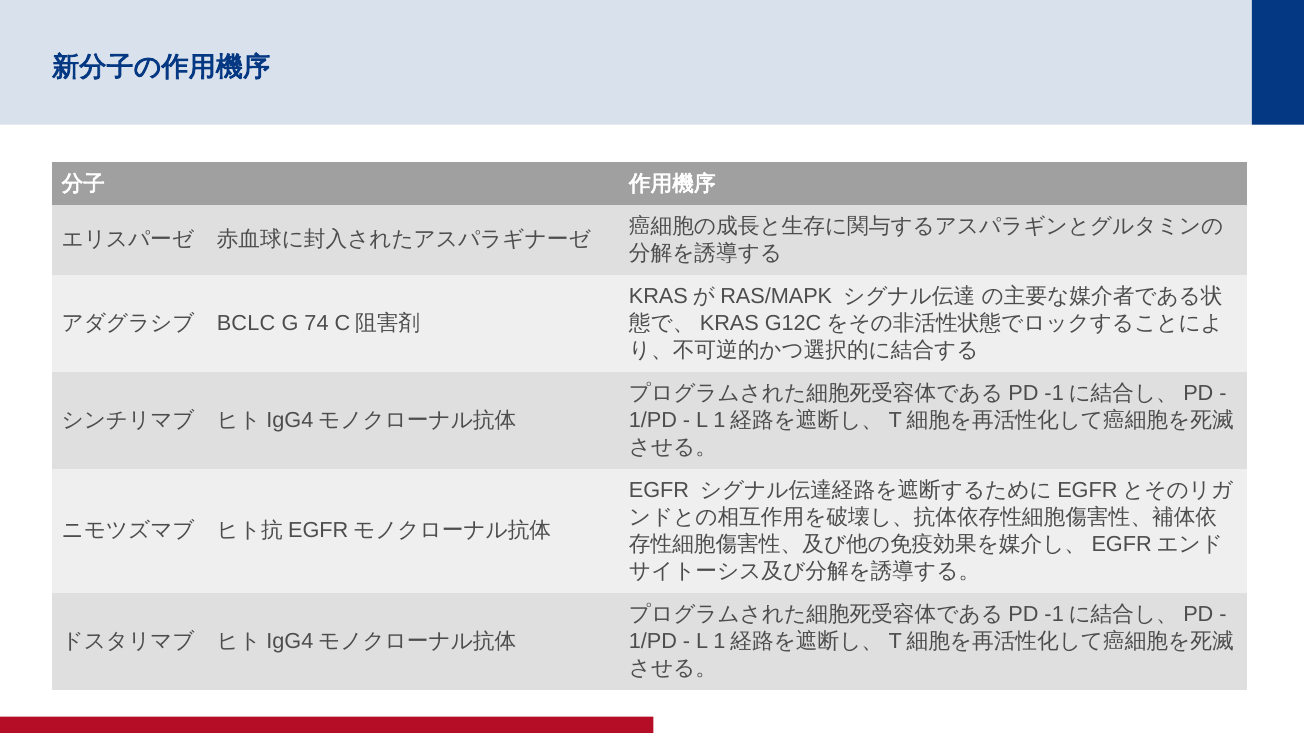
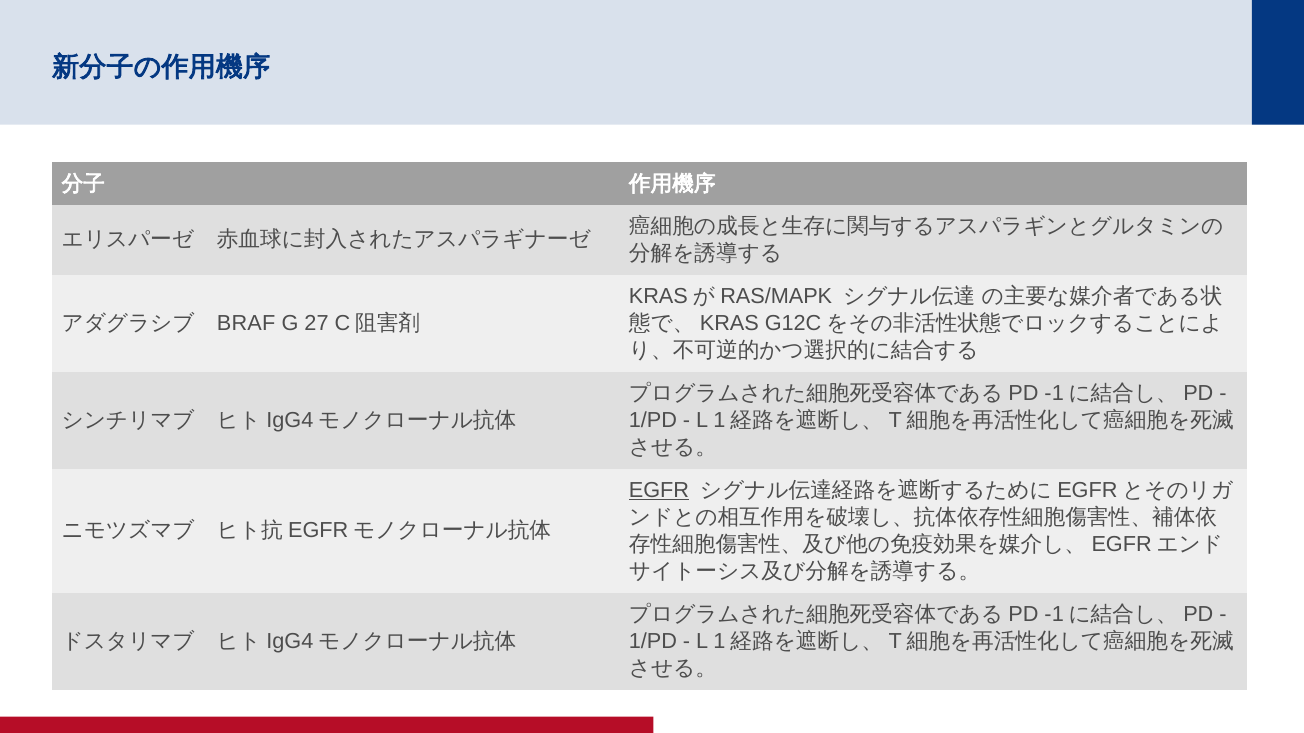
BCLC: BCLC -> BRAF (246, 323)
74: 74 -> 27 (317, 323)
EGFR underline: none -> present (659, 490)
